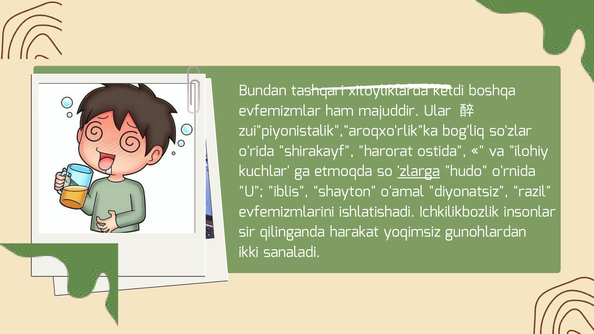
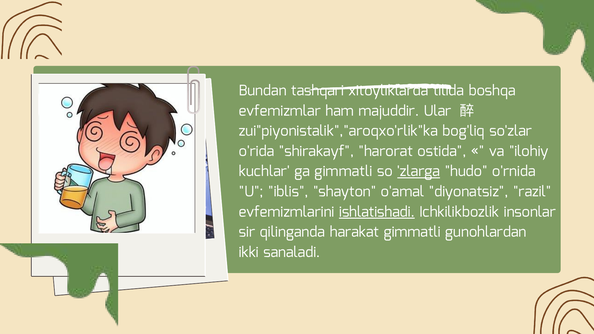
ketdi: ketdi -> tilida (449, 91)
ga etmoqda: etmoqda -> gimmatli (343, 172)
ishlatishadi underline: none -> present (377, 212)
harakat yoqimsiz: yoqimsiz -> gimmatli (412, 232)
